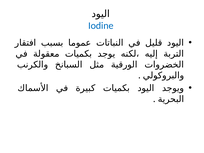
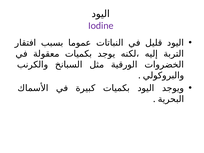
Iodine colour: blue -> purple (101, 26)
